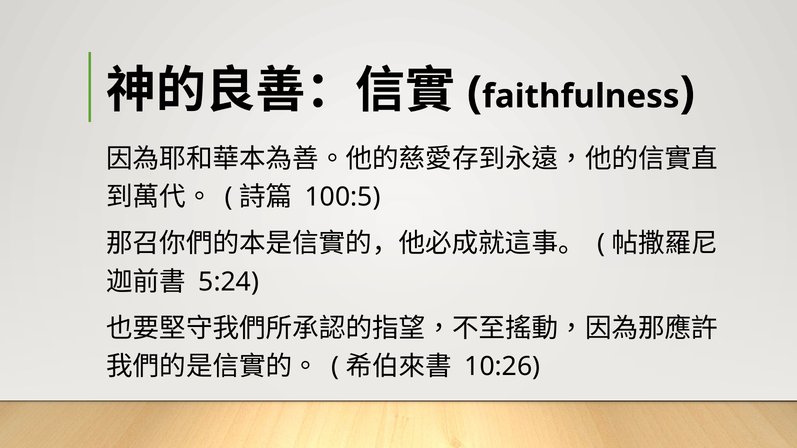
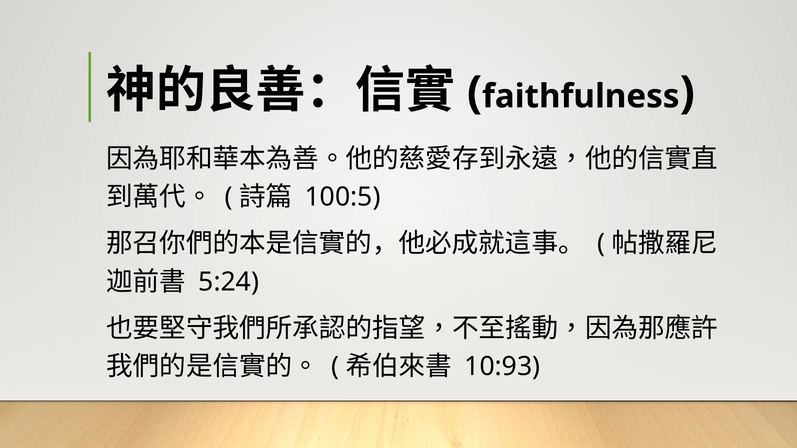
10:26: 10:26 -> 10:93 (502, 367)
